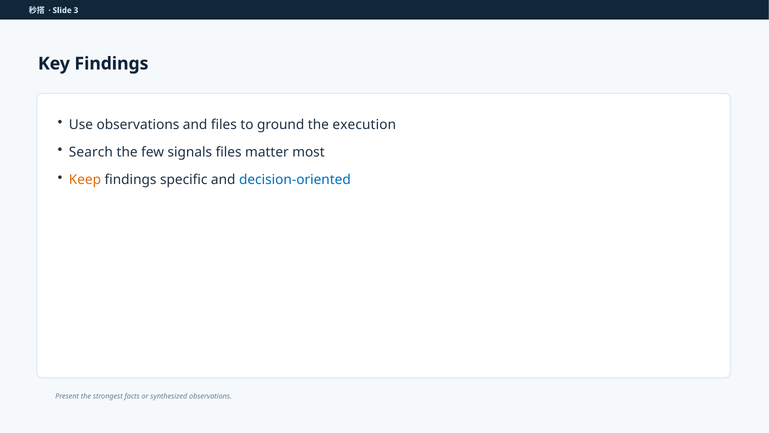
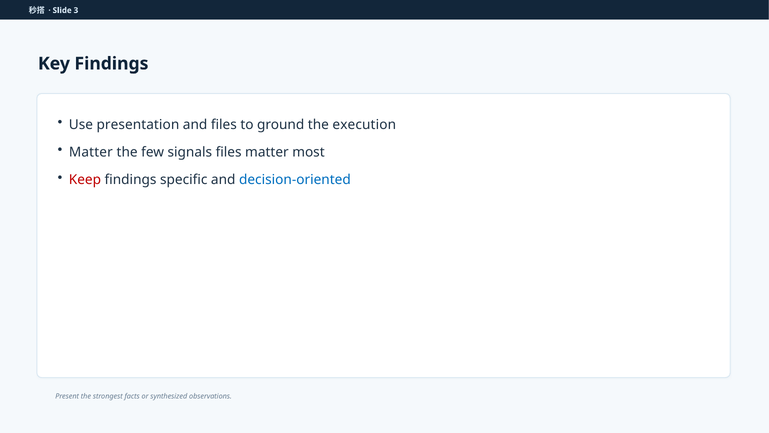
Use observations: observations -> presentation (138, 124)
Search: Search -> Matter (91, 152)
Keep colour: orange -> red (85, 180)
